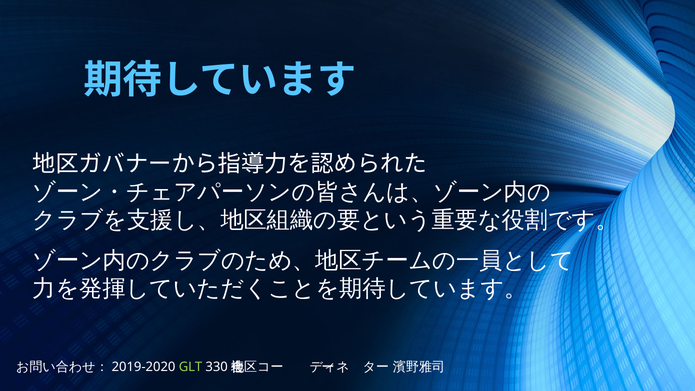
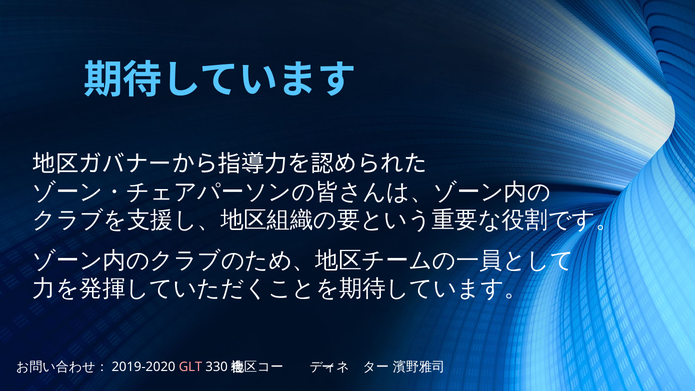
GLT colour: light green -> pink (190, 367)
